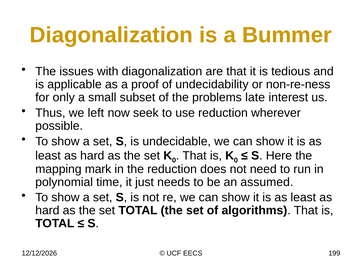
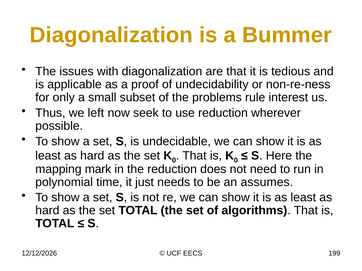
late: late -> rule (255, 98)
assumed: assumed -> assumes (267, 182)
